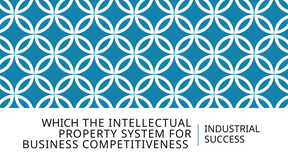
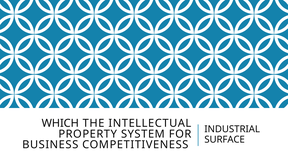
SUCCESS: SUCCESS -> SURFACE (225, 140)
